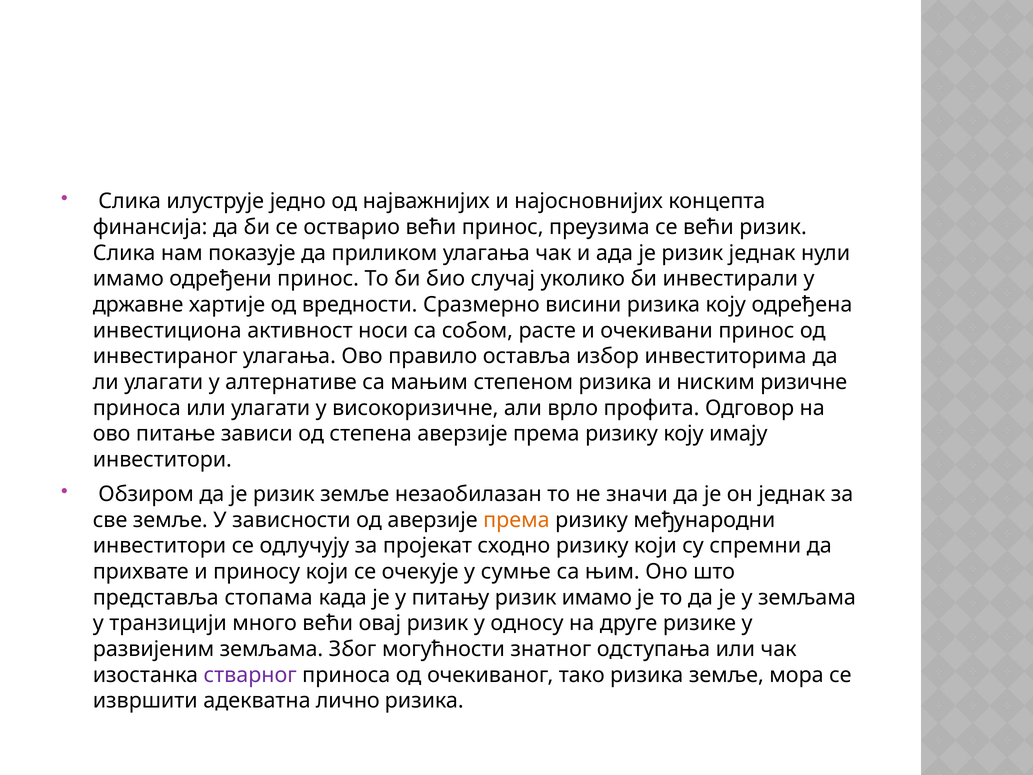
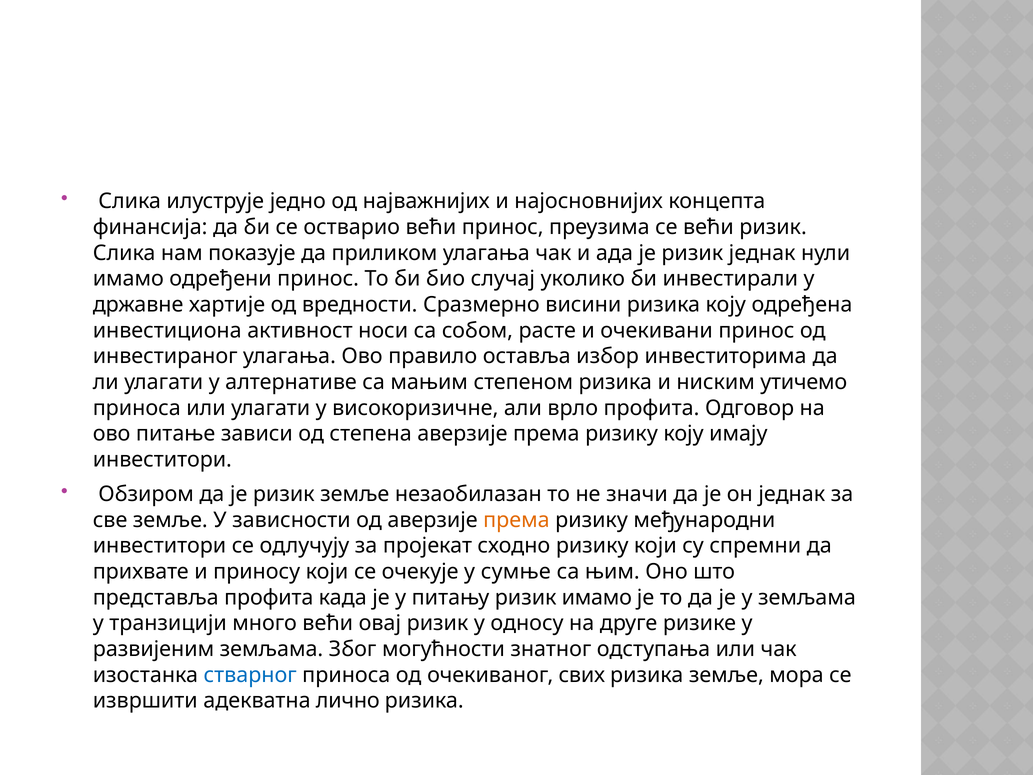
ризичне: ризичне -> утичемо (804, 382)
представља стопама: стопама -> профита (269, 597)
стварног colour: purple -> blue (250, 675)
тако: тако -> свих (582, 675)
